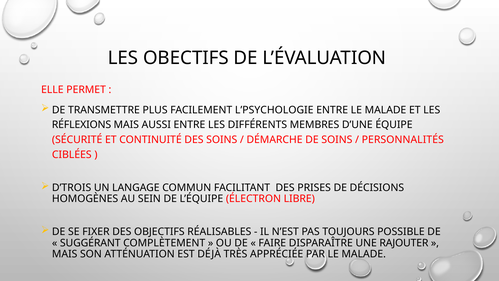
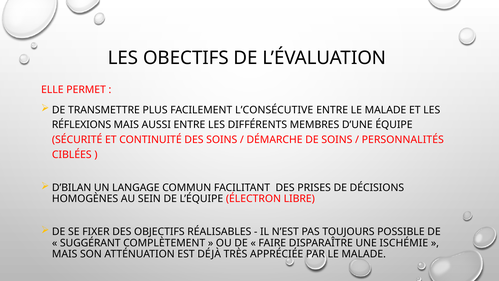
L’PSYCHOLOGIE: L’PSYCHOLOGIE -> L’CONSÉCUTIVE (274, 110)
D’TROIS: D’TROIS -> D’BILAN (72, 187)
RAJOUTER: RAJOUTER -> ISCHÉMIE (404, 243)
